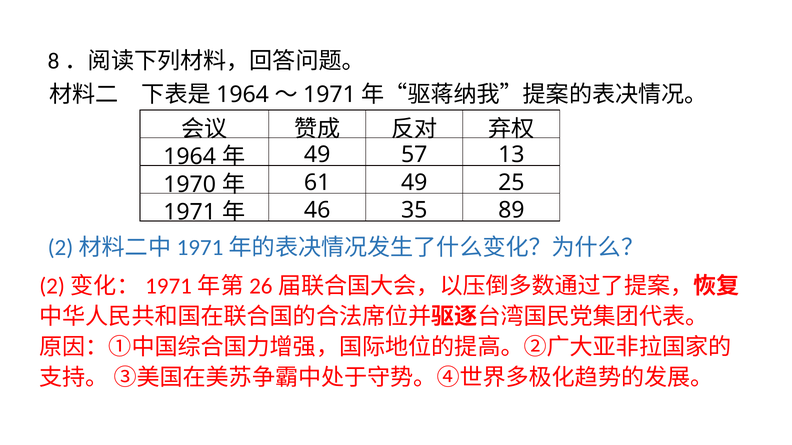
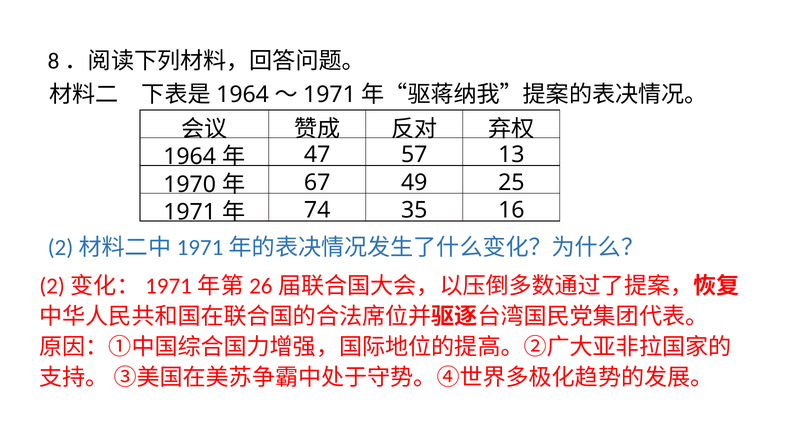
49: 49 -> 47 (317, 155)
61: 61 -> 67 (317, 183)
46: 46 -> 74 (317, 210)
89: 89 -> 16 (511, 210)
